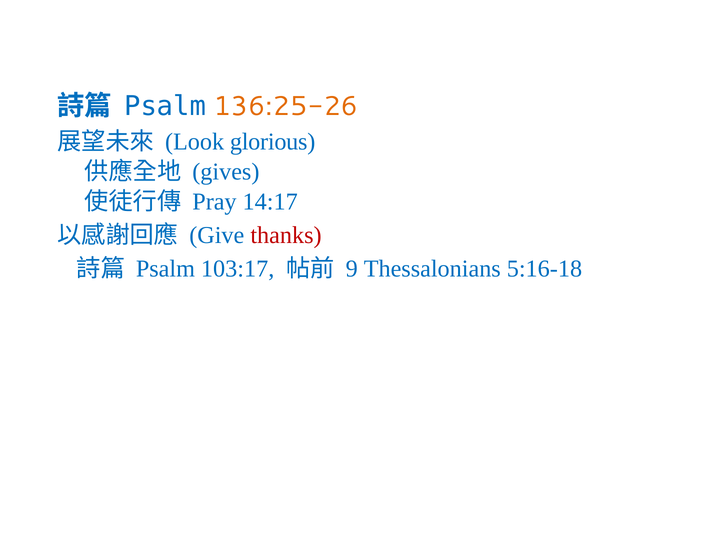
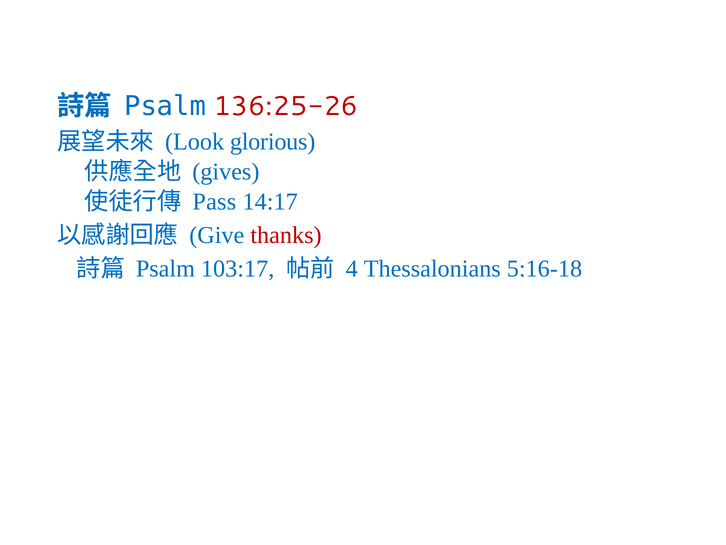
136:25-26 colour: orange -> red (286, 106)
Pray: Pray -> Pass (214, 201)
9: 9 -> 4 (352, 269)
